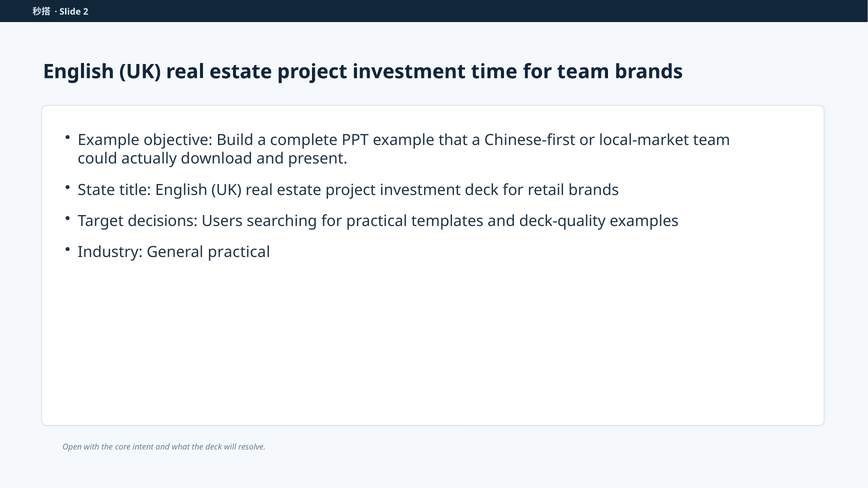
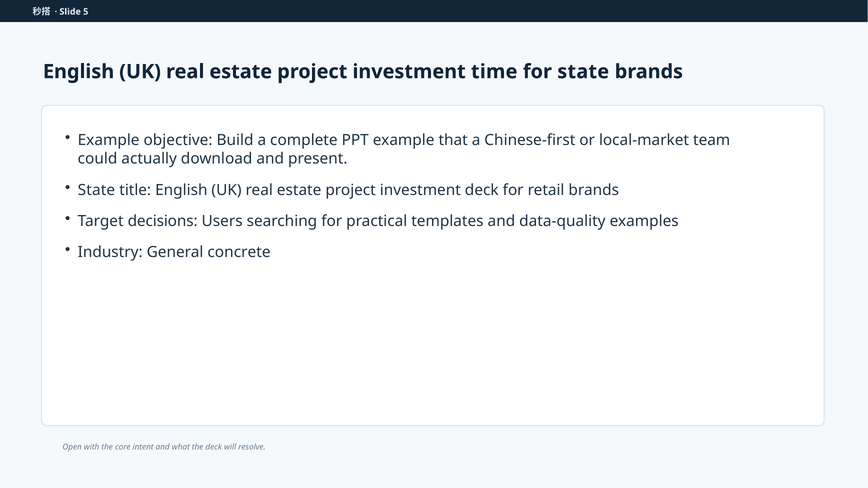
2: 2 -> 5 (86, 12)
for team: team -> state (583, 72)
deck-quality: deck-quality -> data-quality (562, 221)
General practical: practical -> concrete (239, 252)
